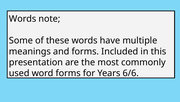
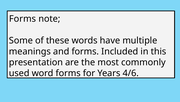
Words: Words -> Forms (23, 19)
6/6: 6/6 -> 4/6 (131, 73)
